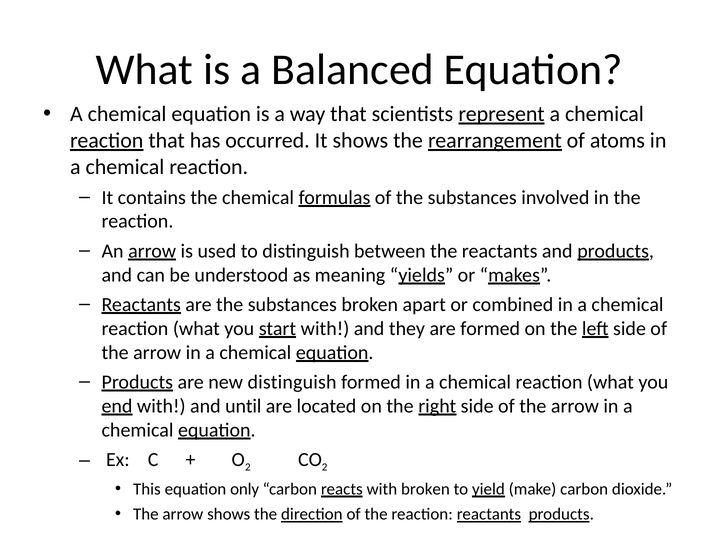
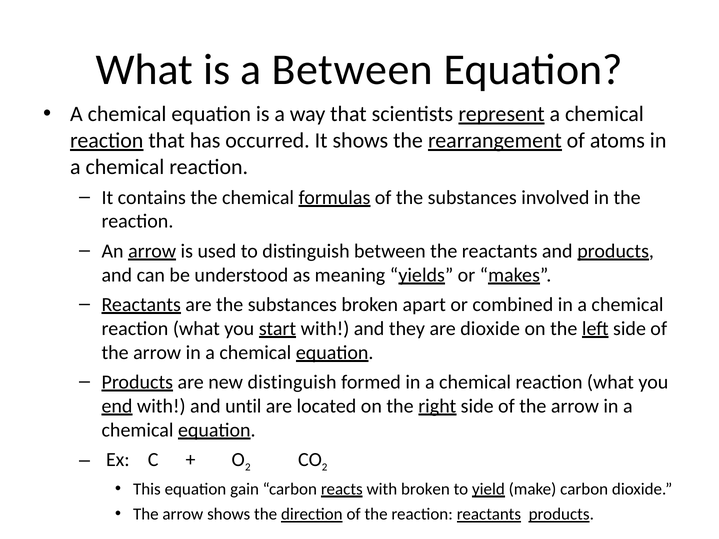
a Balanced: Balanced -> Between (352, 70)
are formed: formed -> dioxide (490, 329)
only: only -> gain (245, 489)
